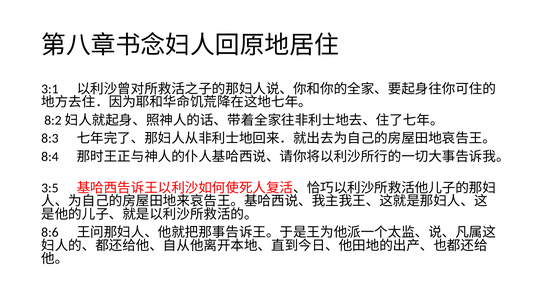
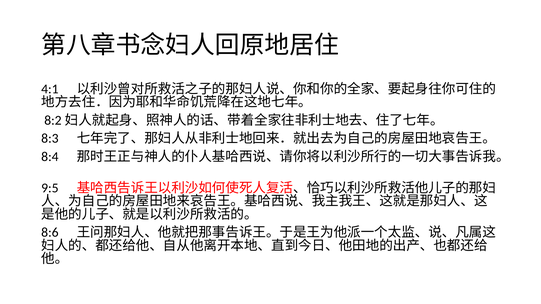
3:1: 3:1 -> 4:1 (50, 89)
3:5: 3:5 -> 9:5 (50, 188)
